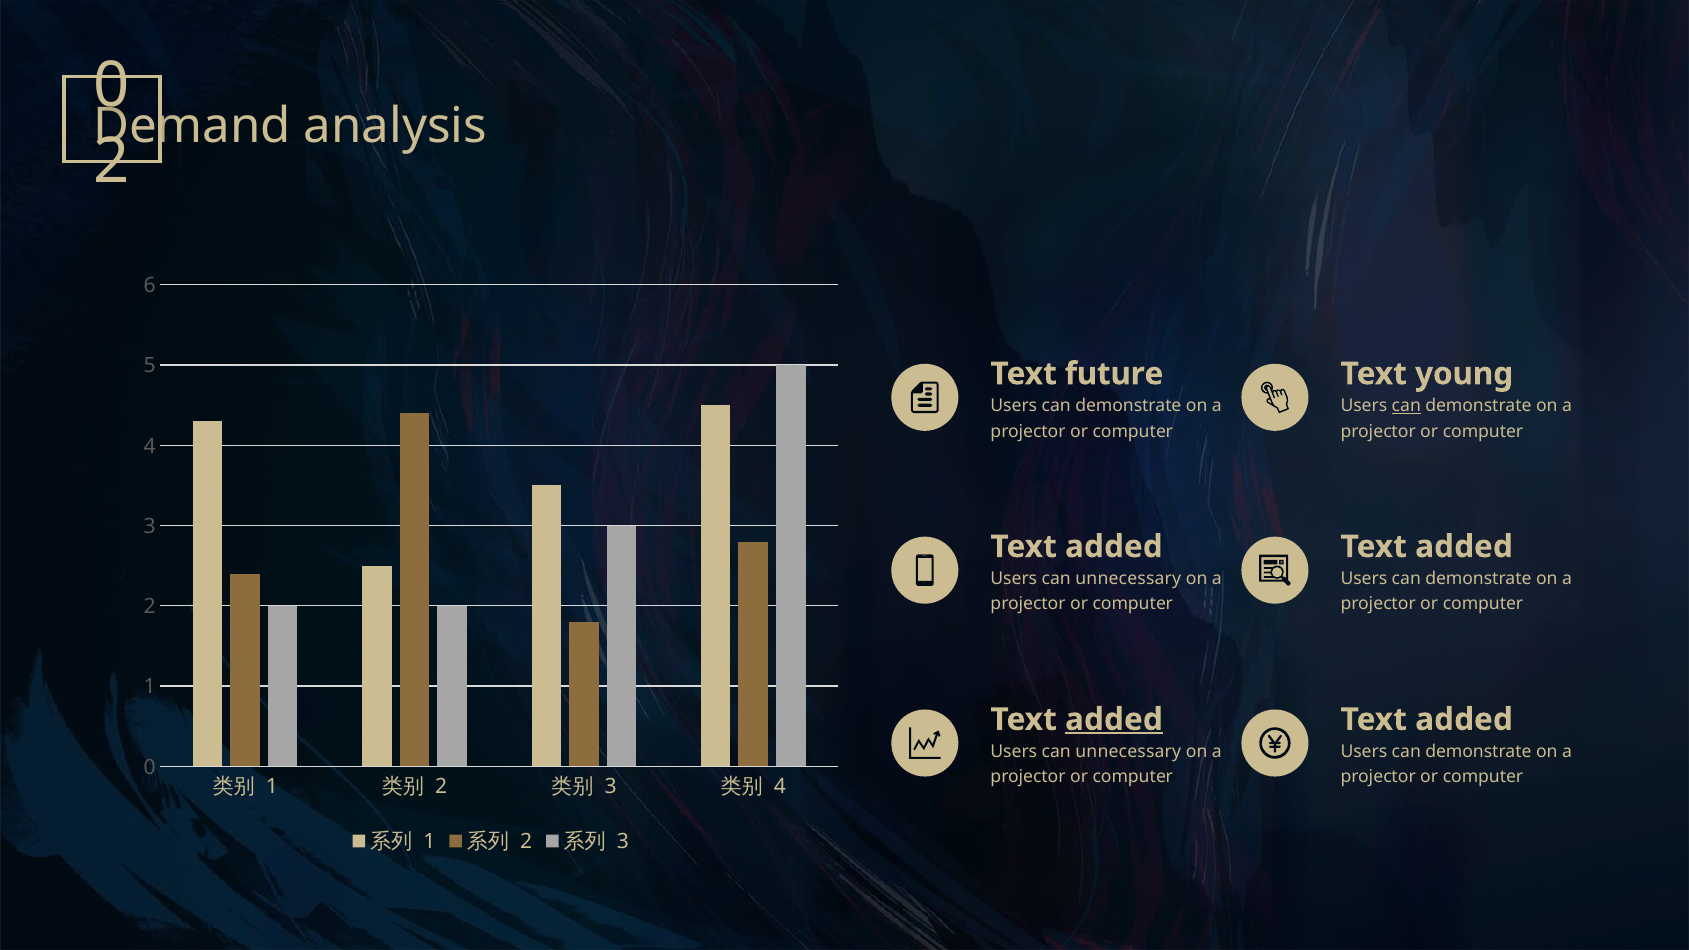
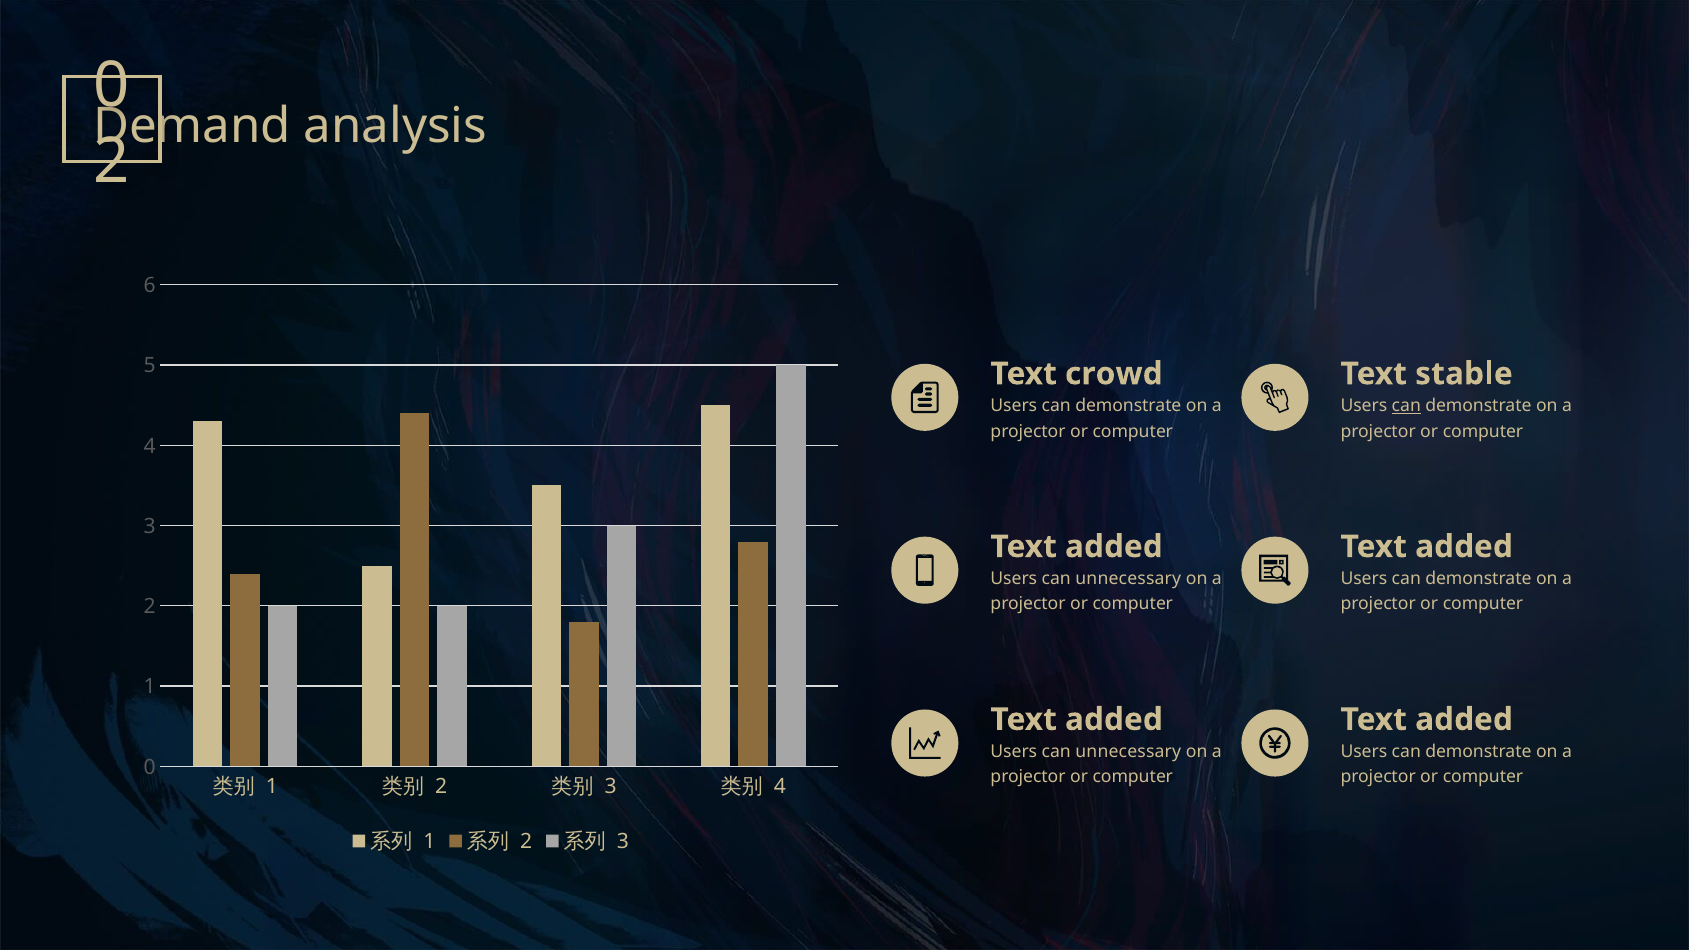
future: future -> crowd (1114, 374)
young: young -> stable (1464, 374)
added underline: present -> none (1114, 720)
